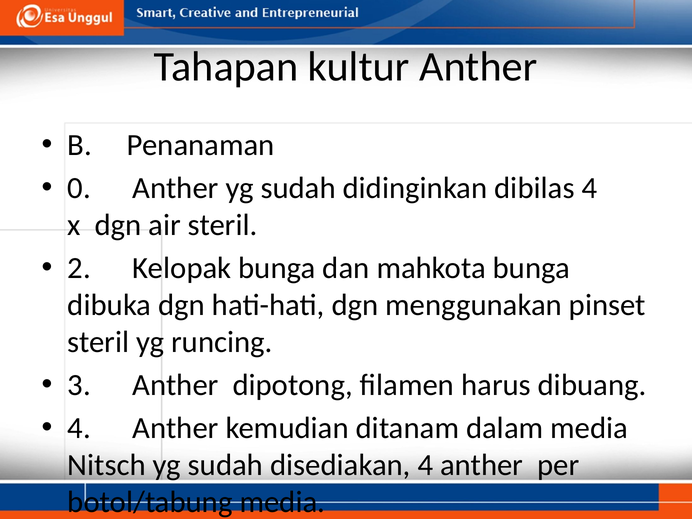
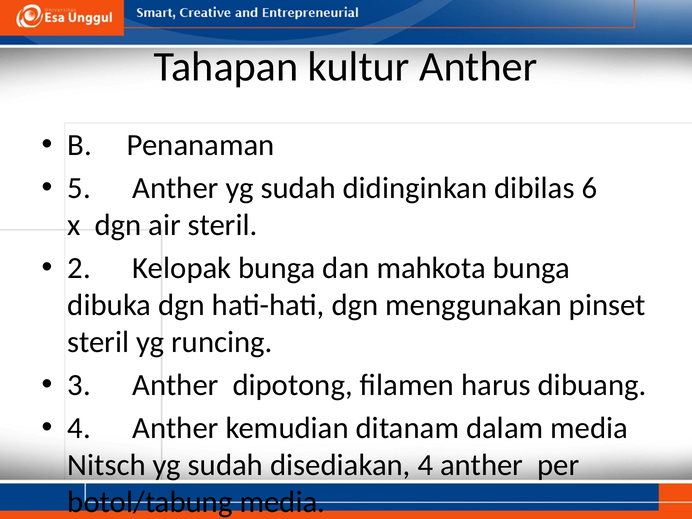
0: 0 -> 5 (79, 188)
dibilas 4: 4 -> 6 (589, 188)
